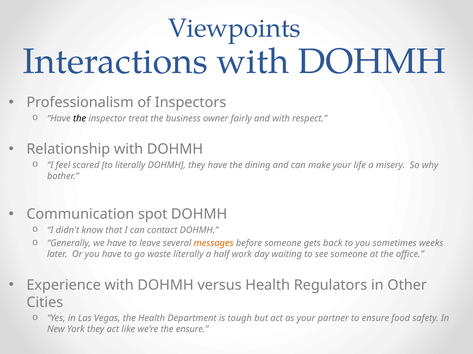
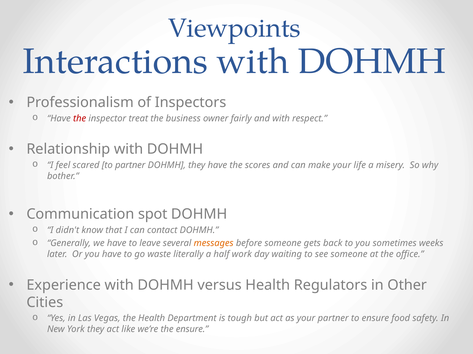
the colour: black -> red (80, 119)
to literally: literally -> partner (130, 165)
dining: dining -> scores (258, 165)
